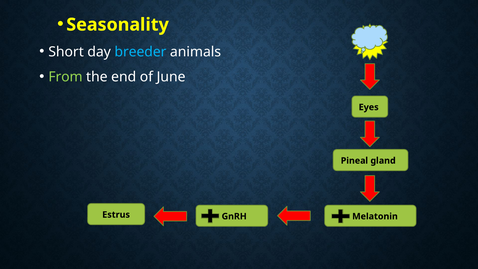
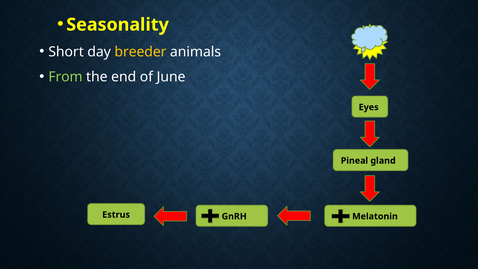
breeder colour: light blue -> yellow (140, 52)
